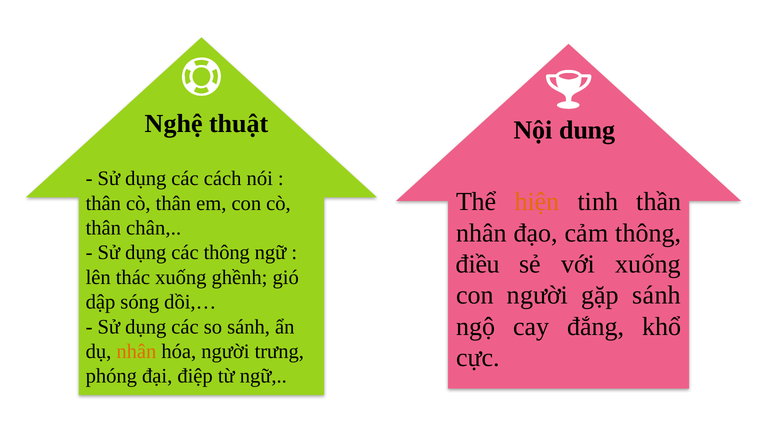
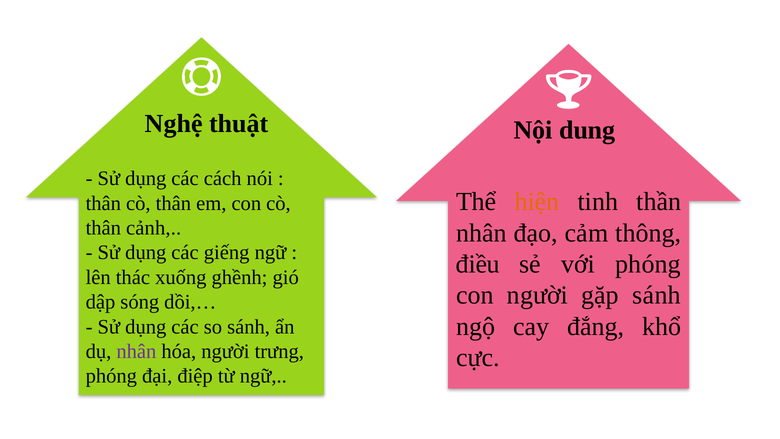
chân: chân -> cảnh (154, 228)
các thông: thông -> giếng (227, 253)
xuống: xuống -> phóng (648, 264)
nhân colour: orange -> purple (136, 351)
